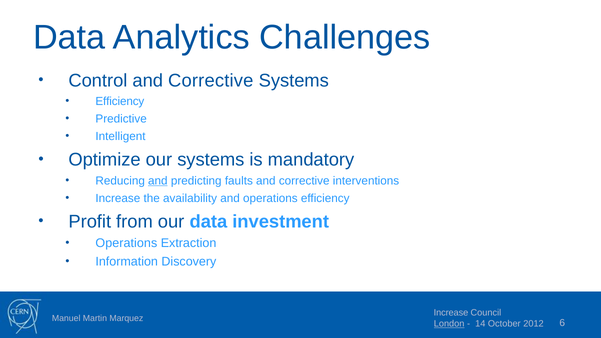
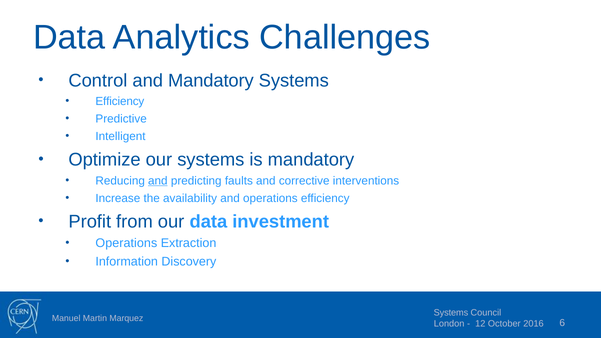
Control and Corrective: Corrective -> Mandatory (211, 81)
Increase: Increase -> Systems (451, 313)
London underline: present -> none (449, 324)
14: 14 -> 12 (480, 324)
2012: 2012 -> 2016 (534, 324)
